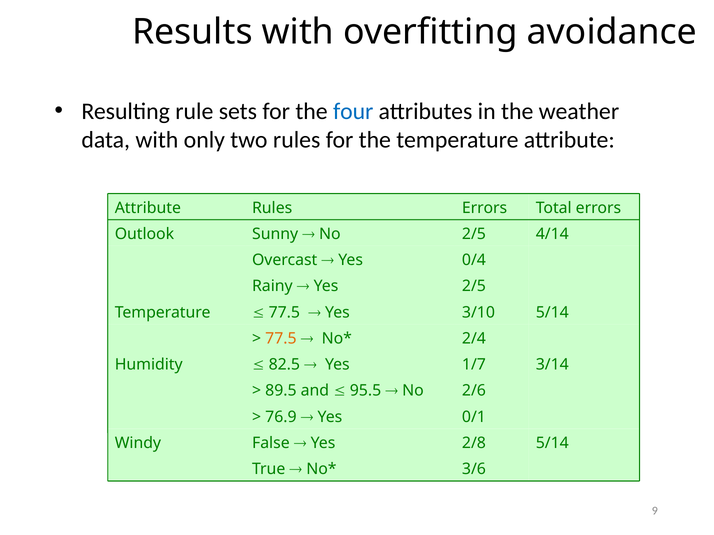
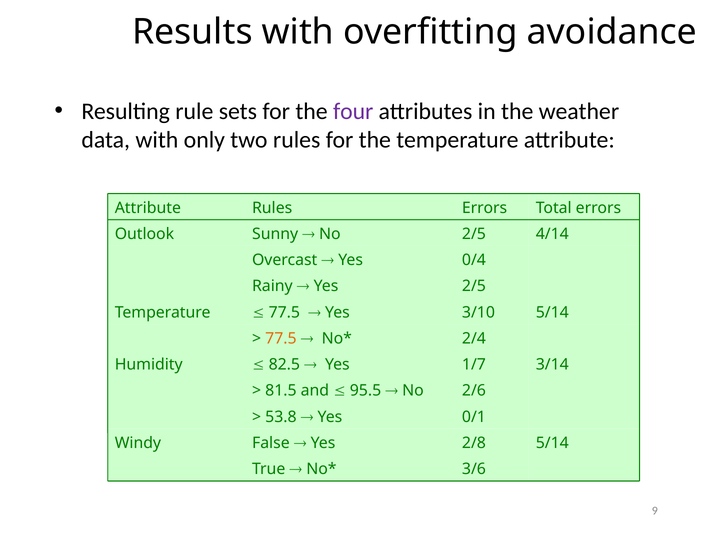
four colour: blue -> purple (353, 112)
89.5: 89.5 -> 81.5 (281, 391)
76.9: 76.9 -> 53.8 (281, 417)
